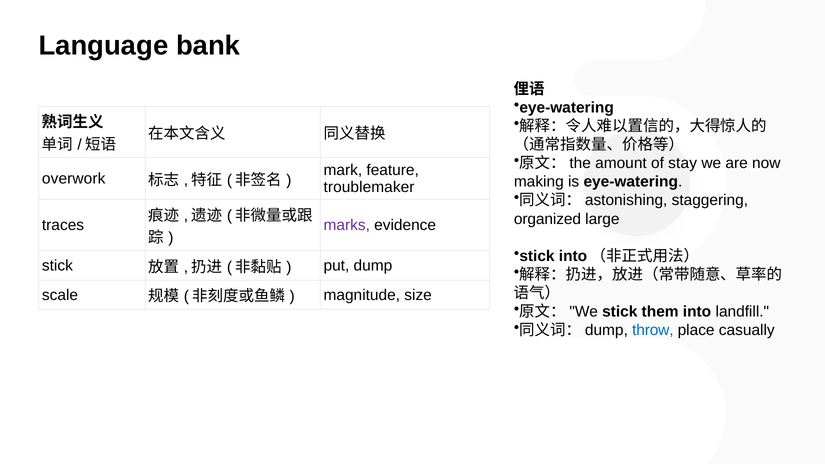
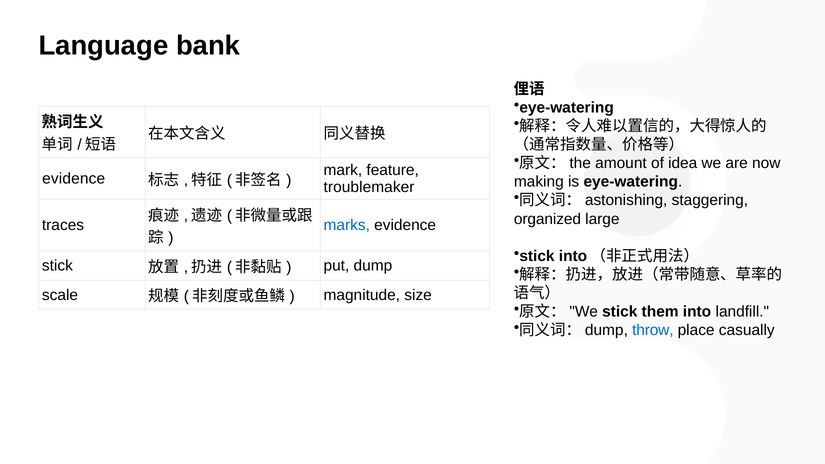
stay: stay -> idea (683, 163)
overwork: overwork -> evidence (74, 179)
marks colour: purple -> blue (347, 225)
